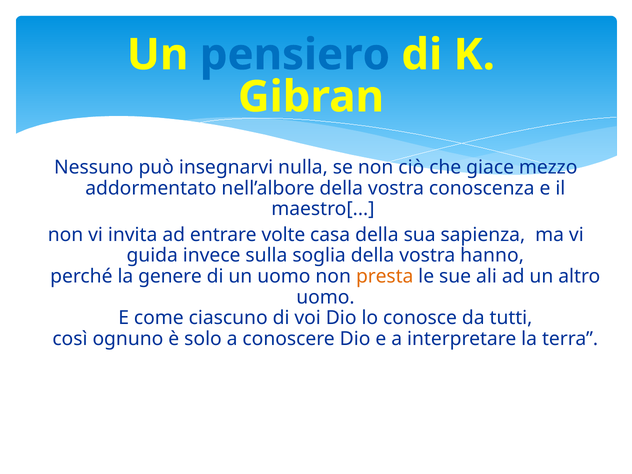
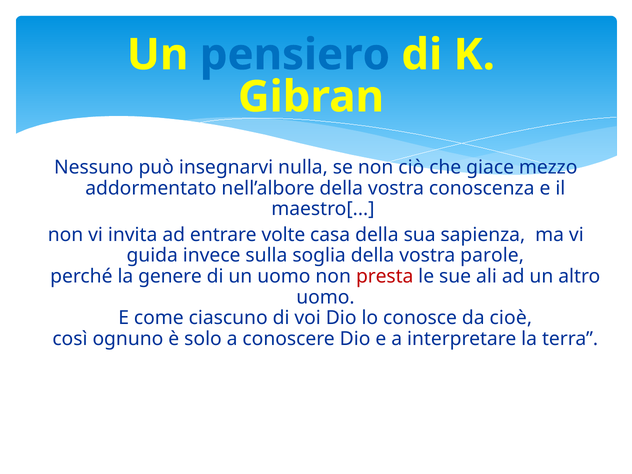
hanno: hanno -> parole (492, 256)
presta colour: orange -> red (385, 276)
tutti: tutti -> cioè (511, 318)
